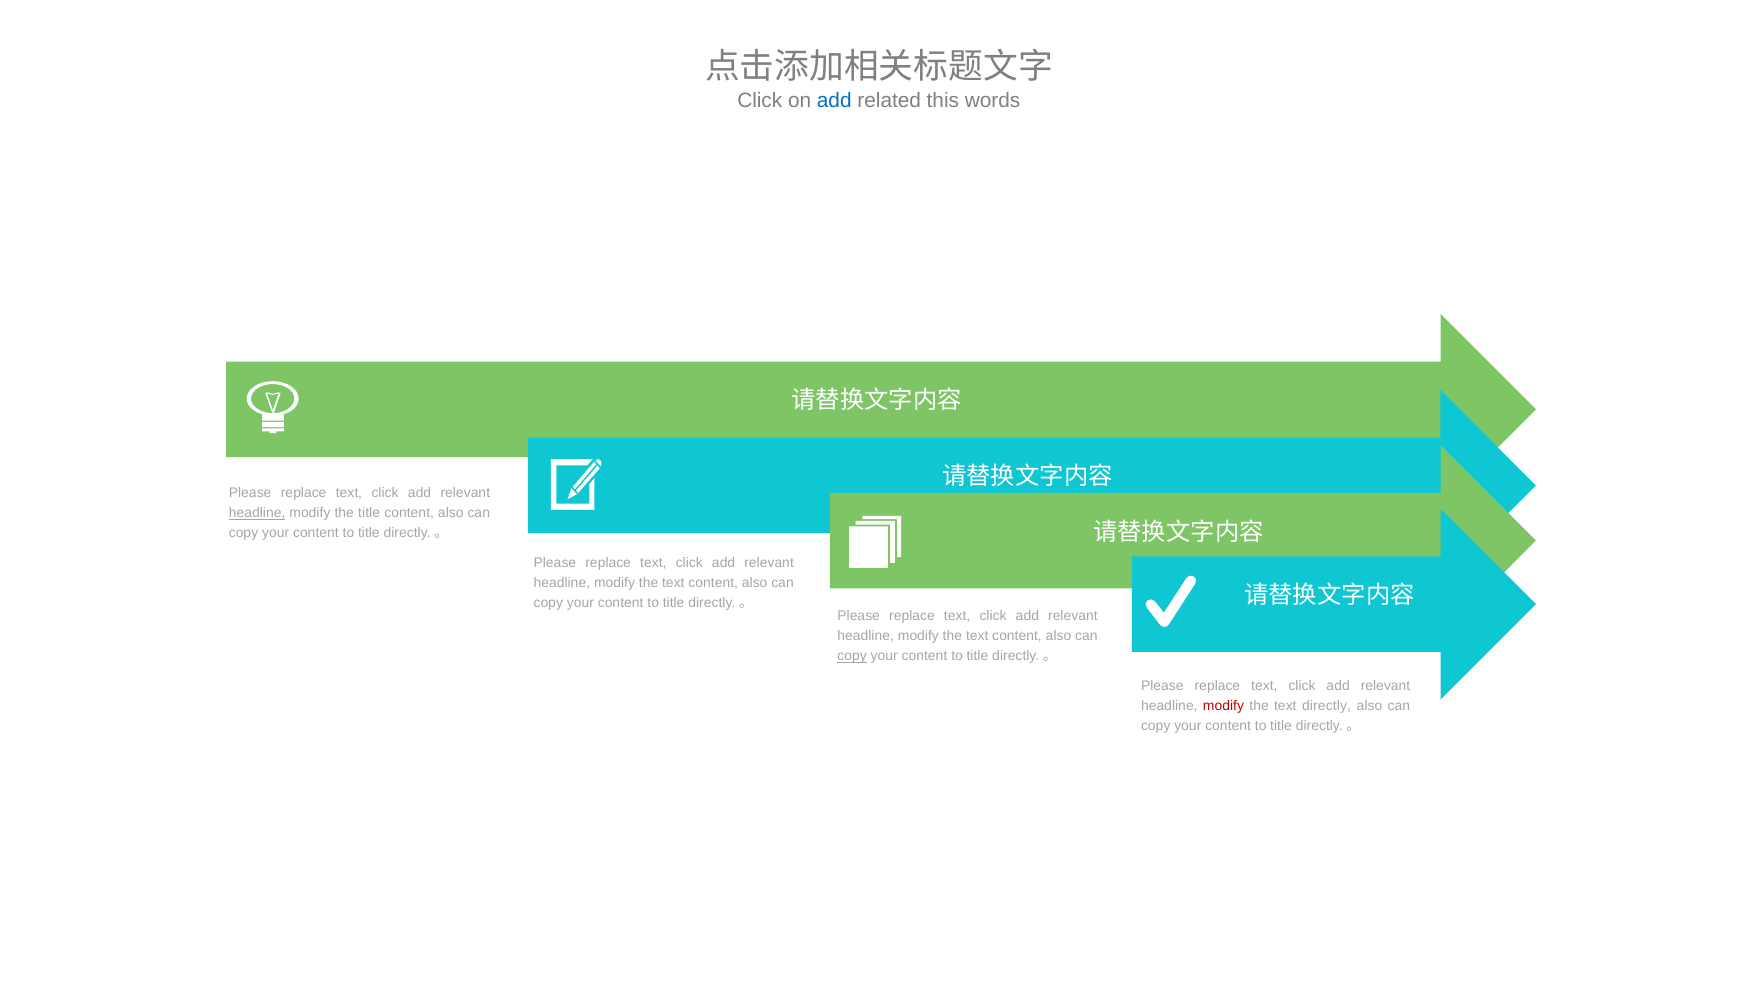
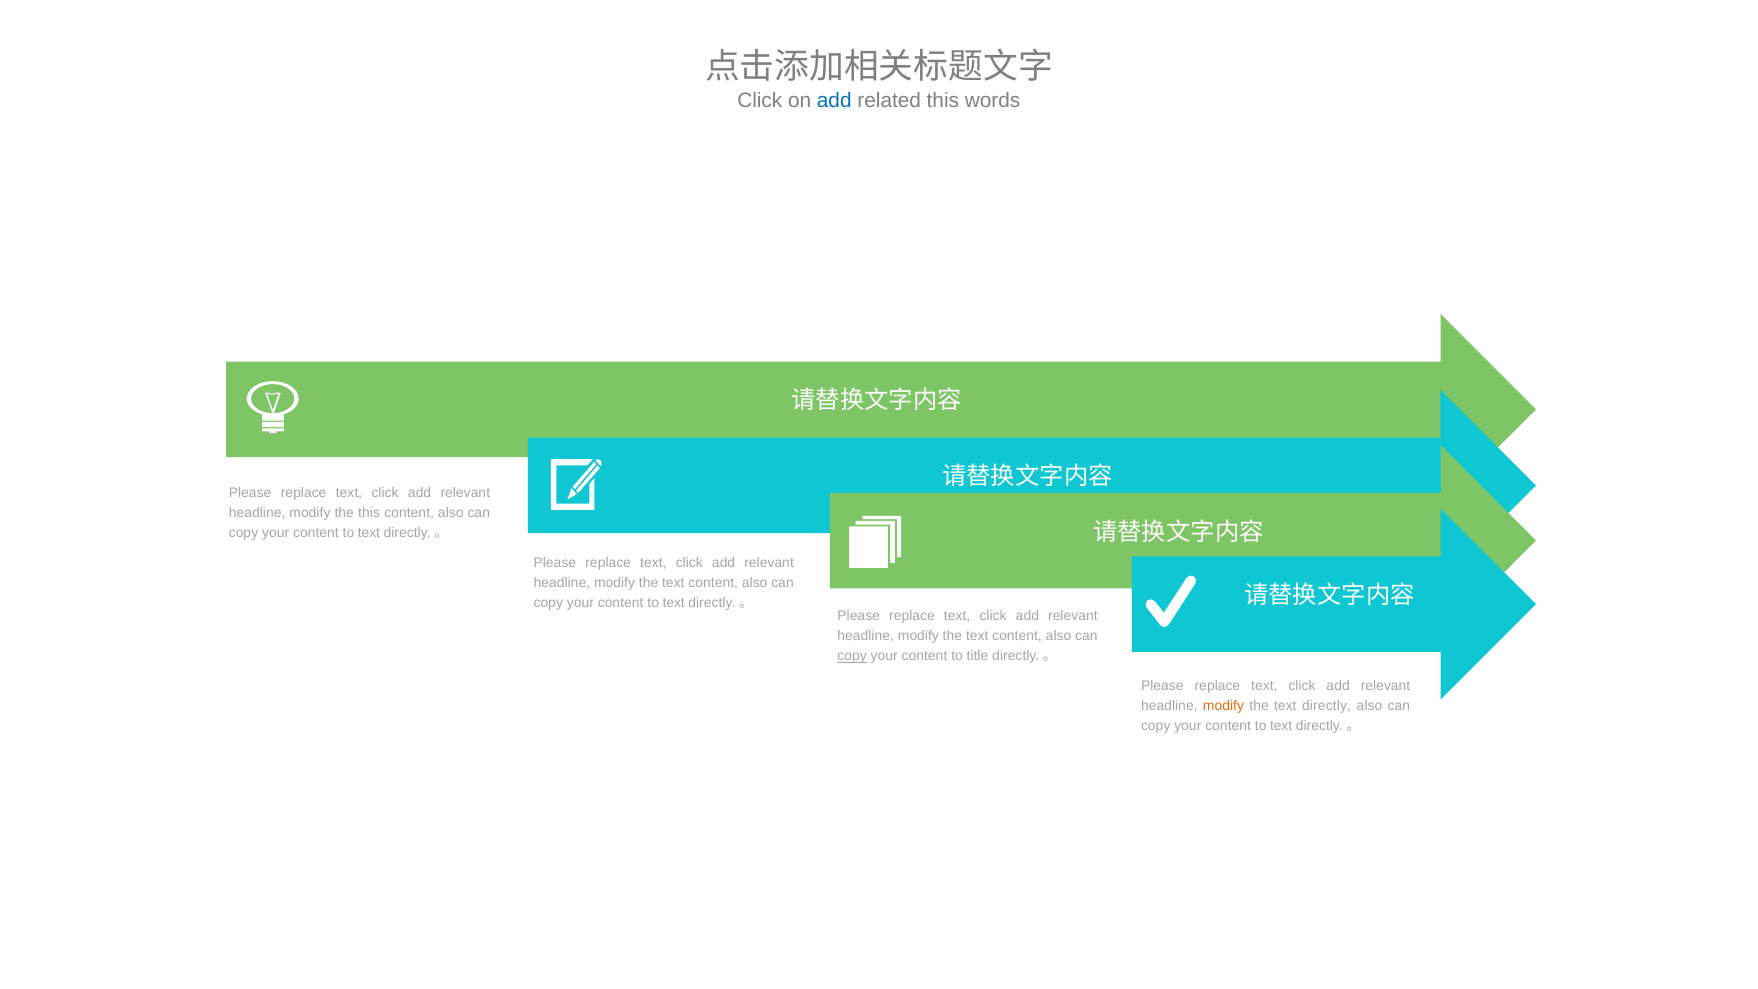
headline underline: present -> none (257, 513)
the title: title -> this (369, 513)
title: title -> text (369, 533)
title: title -> text (674, 603)
modify colour: red -> orange (1223, 706)
title: title -> text (1281, 726)
